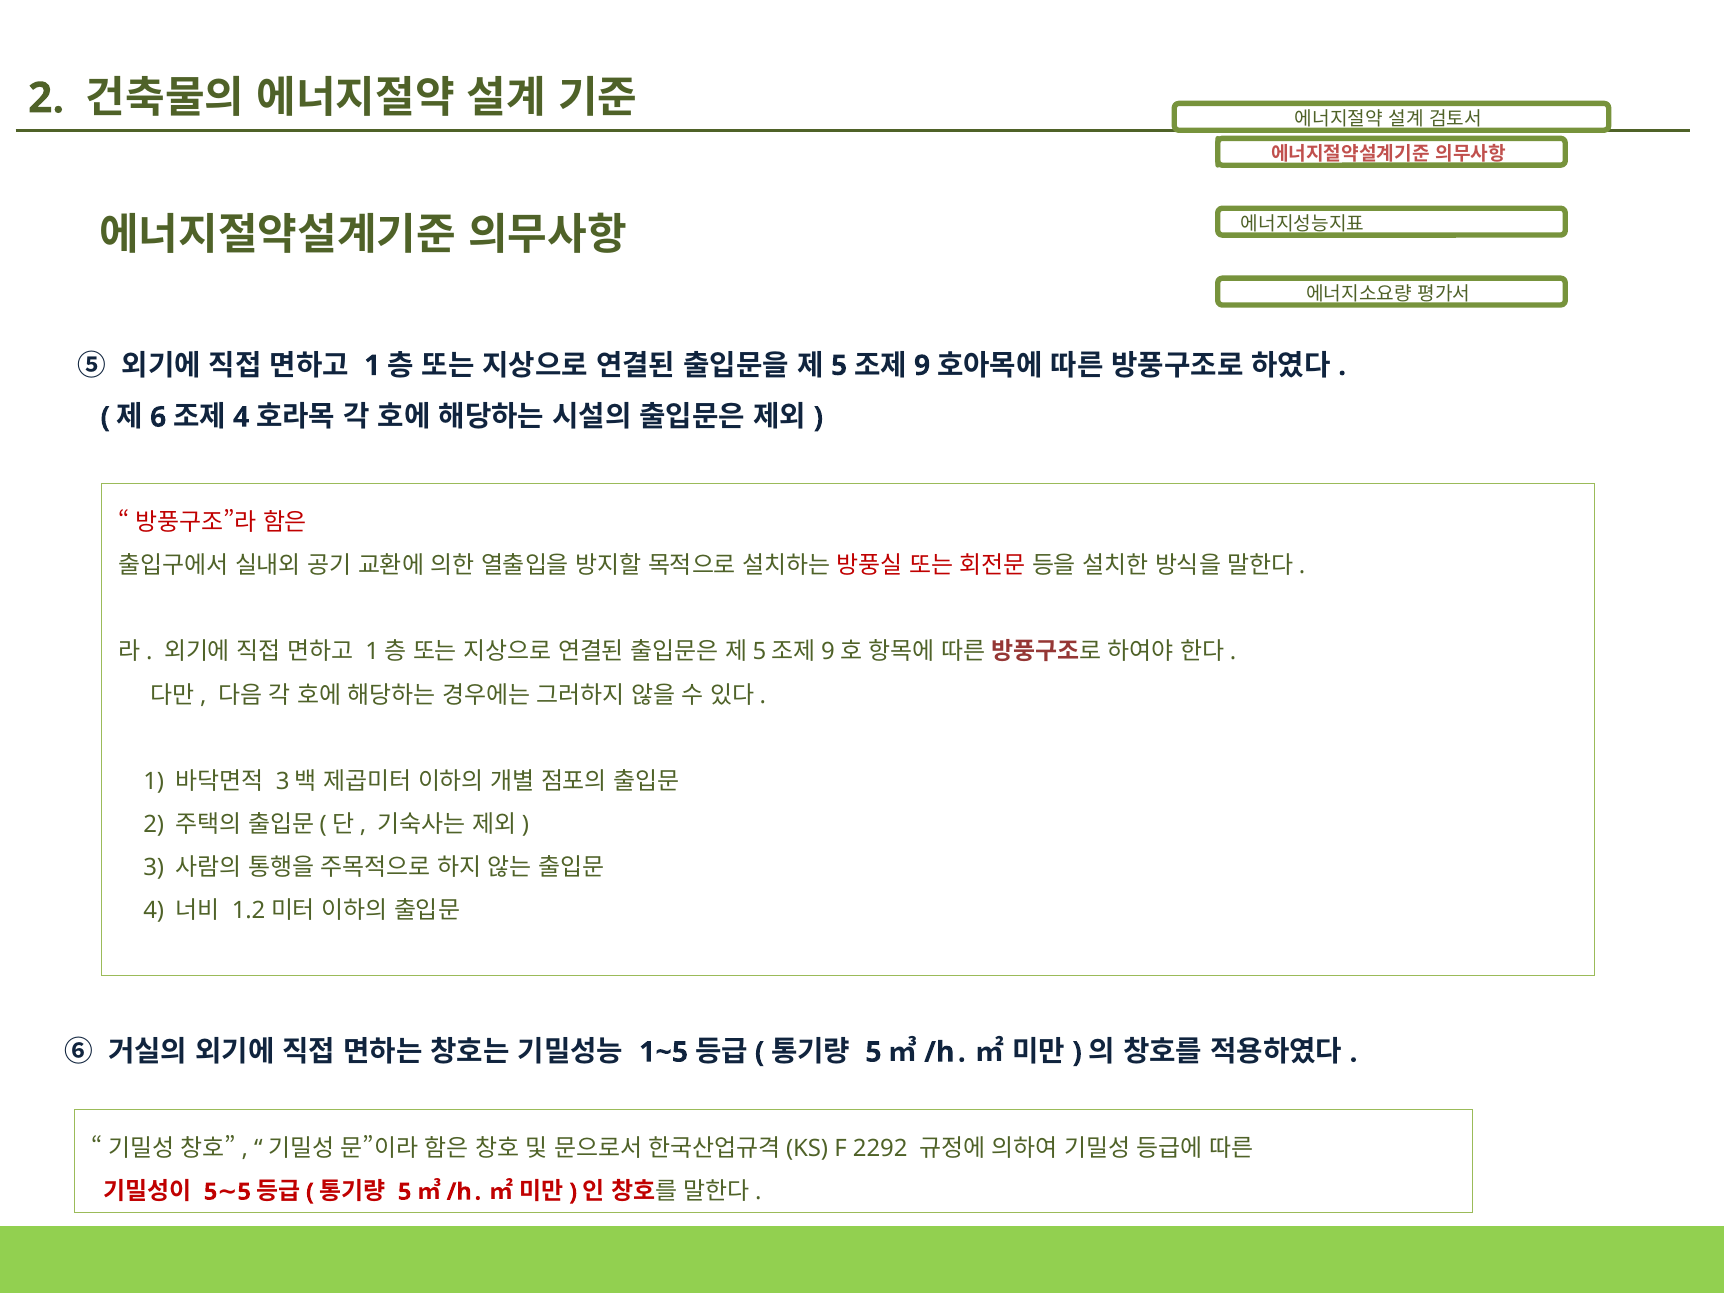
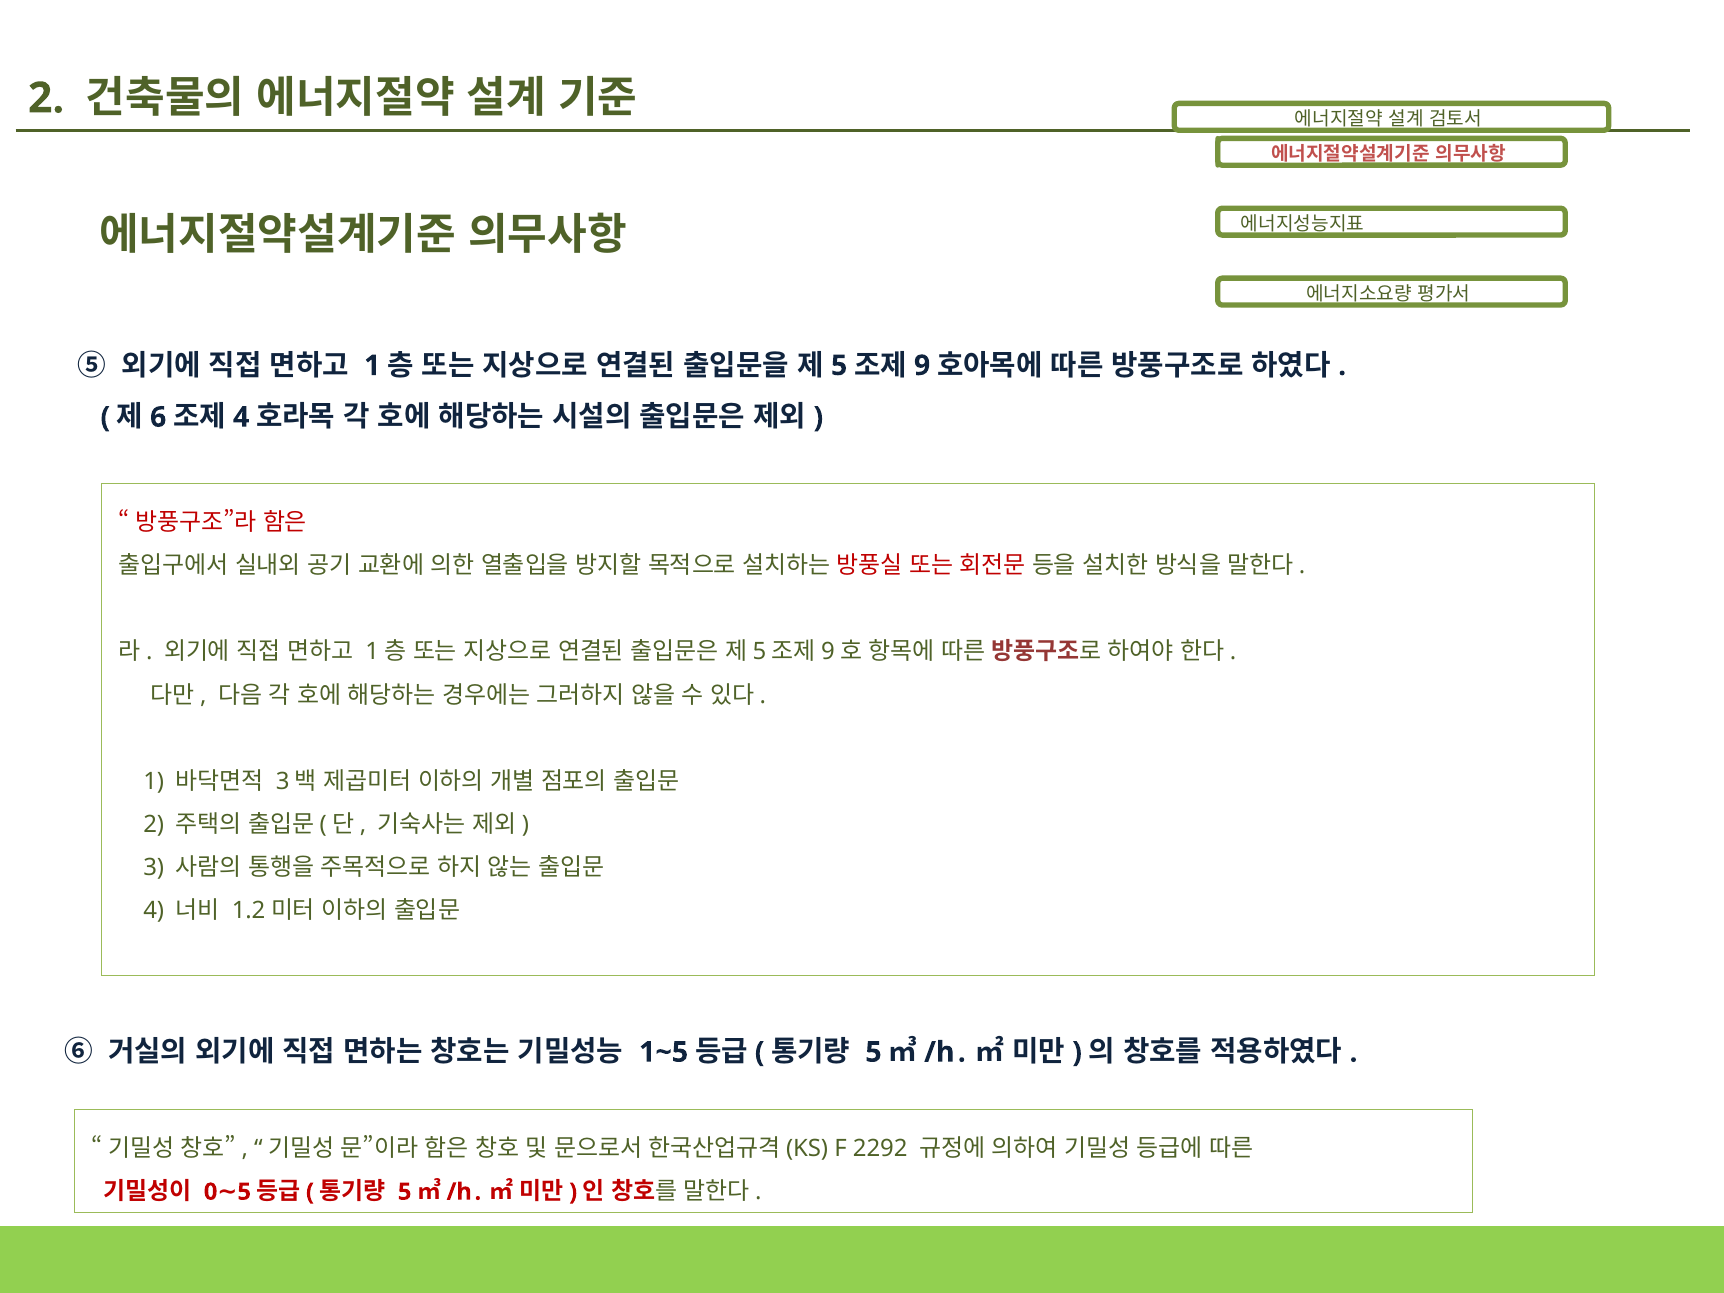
5: 5 -> 0 (211, 1192)
